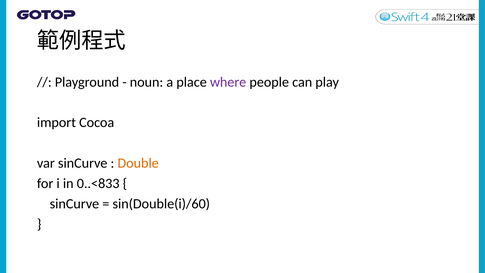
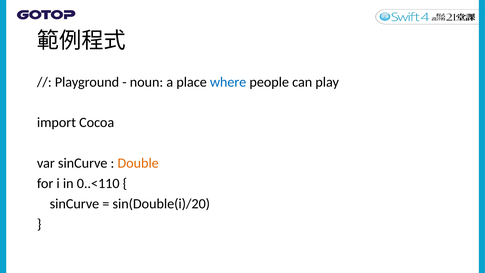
where colour: purple -> blue (228, 82)
0..<833: 0..<833 -> 0..<110 (98, 183)
sin(Double(i)/60: sin(Double(i)/60 -> sin(Double(i)/20 (161, 204)
